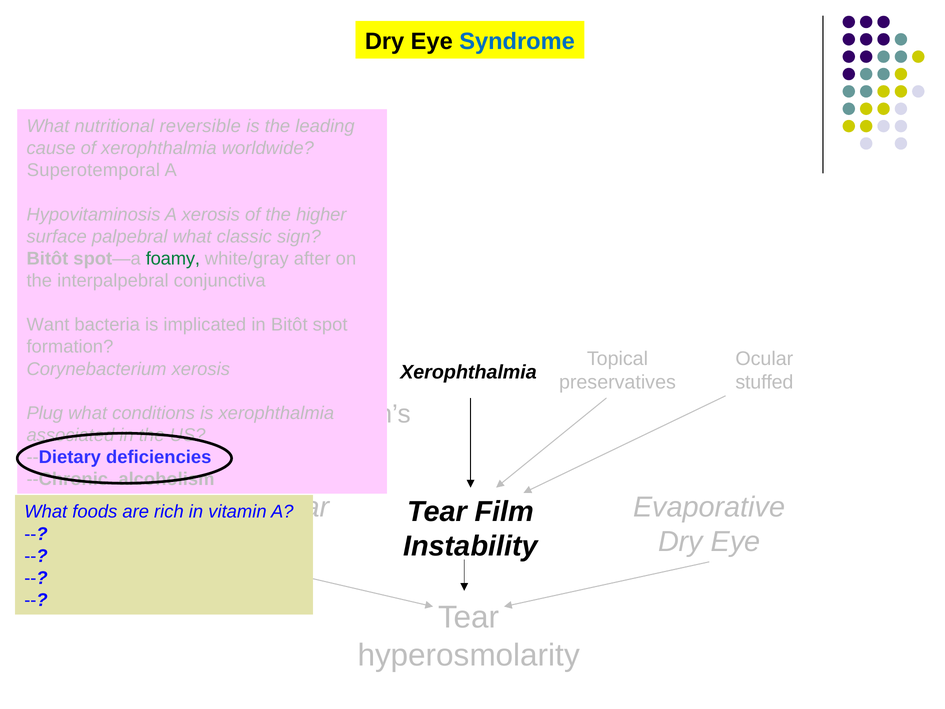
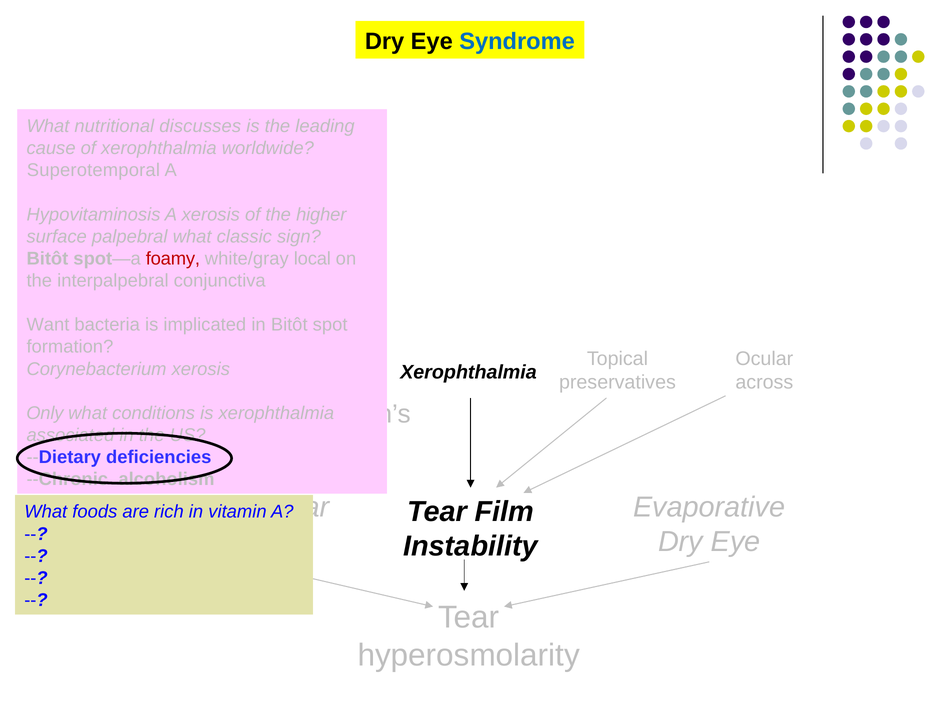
reversible: reversible -> discusses (200, 126)
foamy colour: green -> red (173, 258)
after: after -> local (312, 258)
stuffed: stuffed -> across (764, 382)
Plug: Plug -> Only (45, 413)
